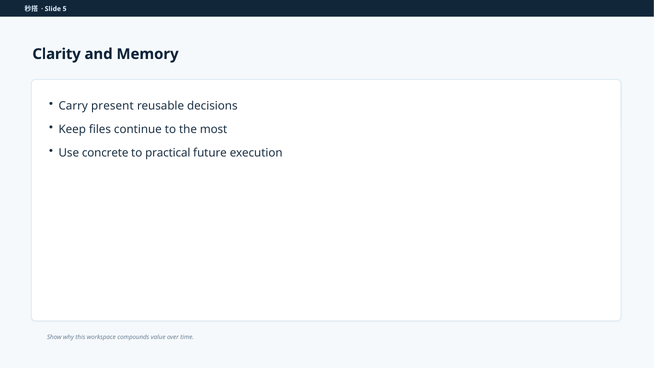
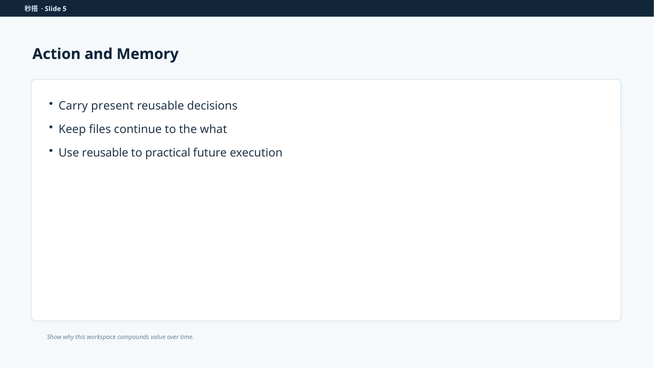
Clarity: Clarity -> Action (56, 54)
most: most -> what (214, 129)
Use concrete: concrete -> reusable (105, 153)
